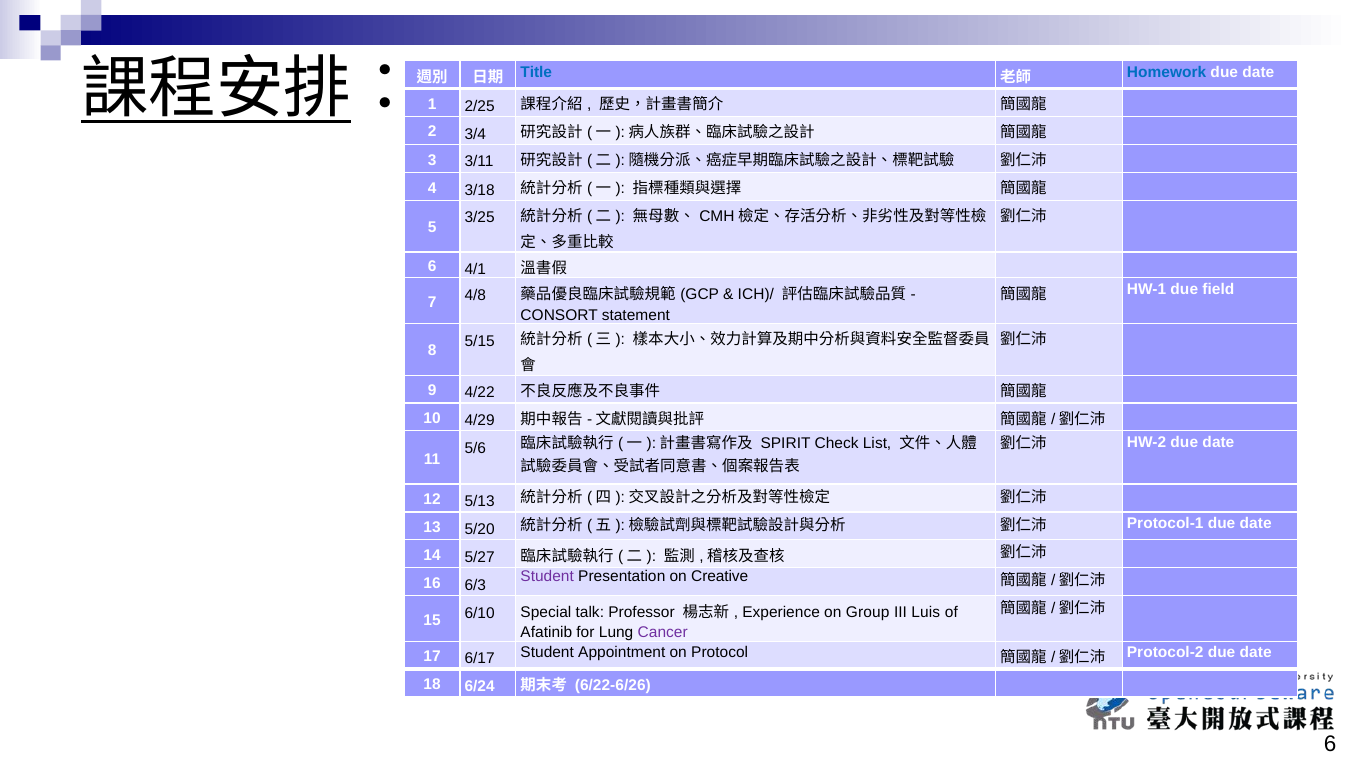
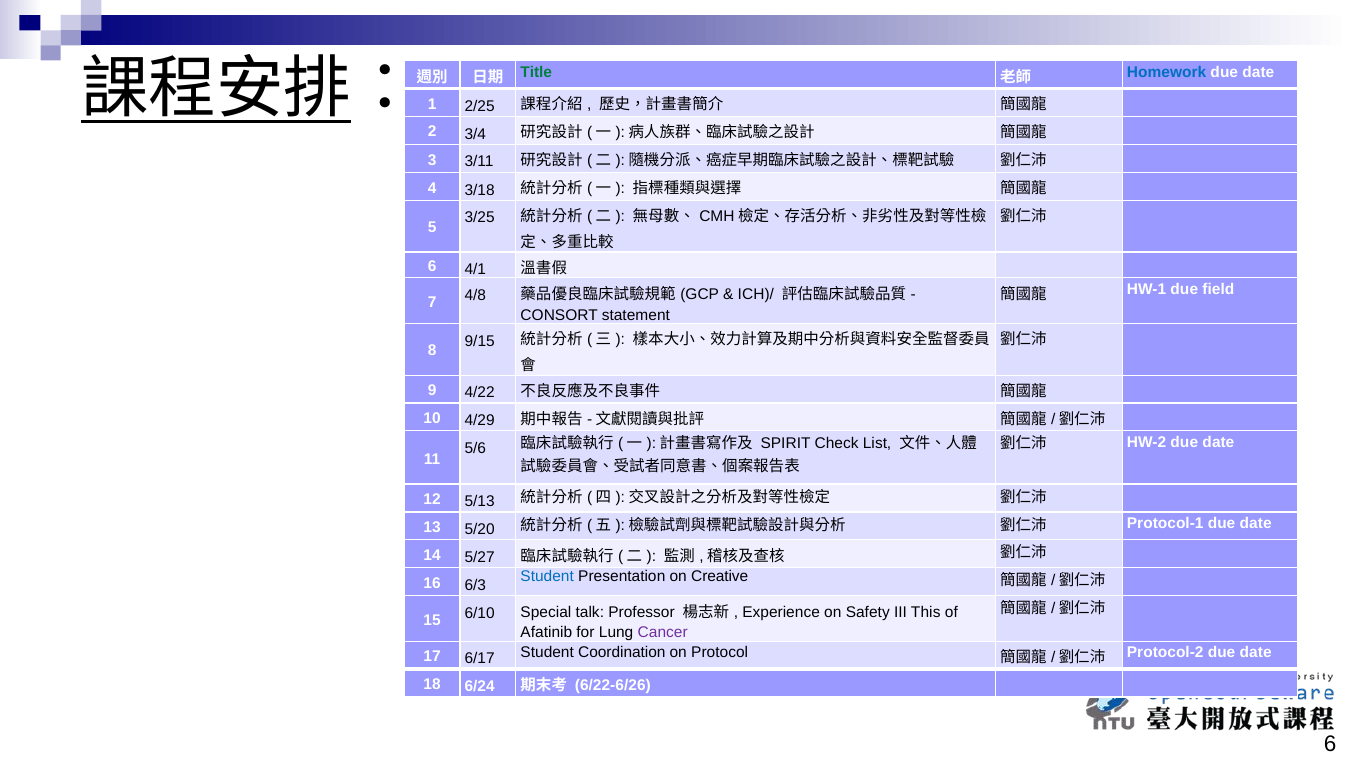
Title colour: blue -> green (536, 72)
5/15: 5/15 -> 9/15 (480, 341)
Student colour: purple -> blue (547, 577)
Group: Group -> Safety (868, 612)
Luis: Luis -> This (926, 612)
Appointment: Appointment -> Coordination (622, 653)
